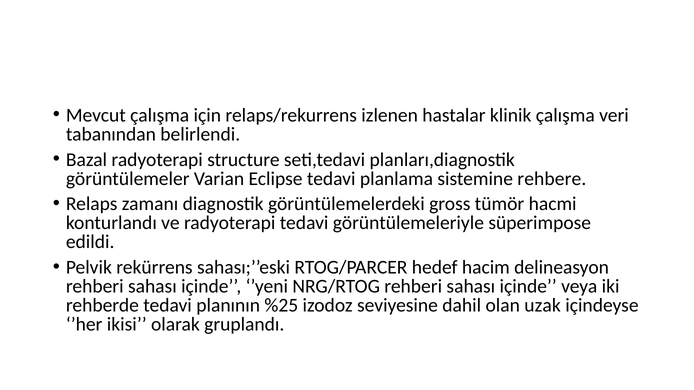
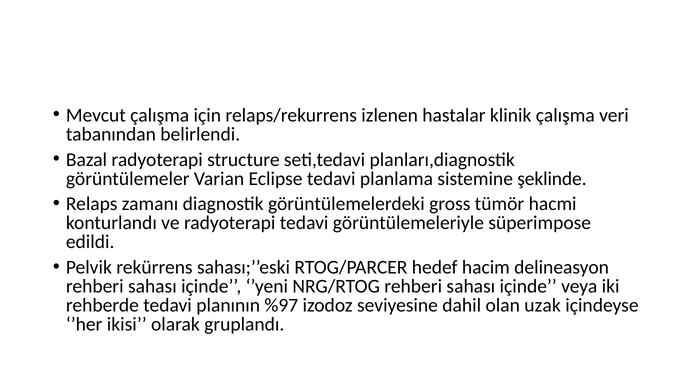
rehbere: rehbere -> şeklinde (552, 179)
%25: %25 -> %97 (281, 306)
